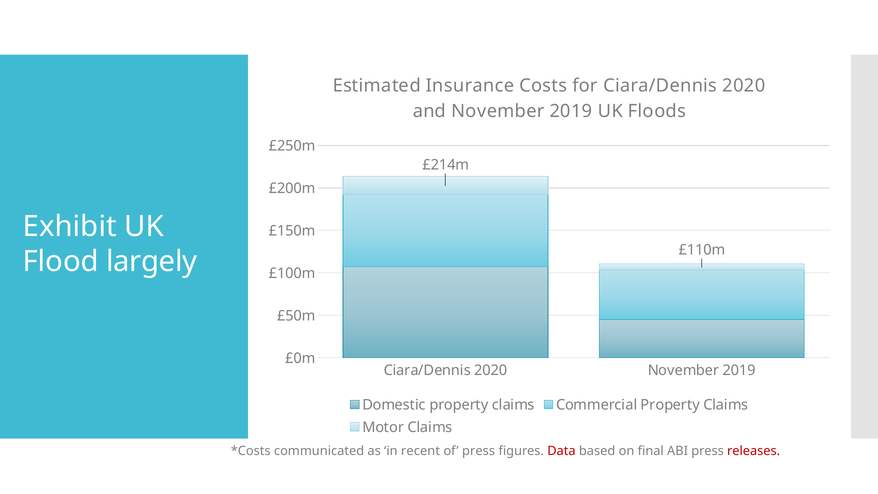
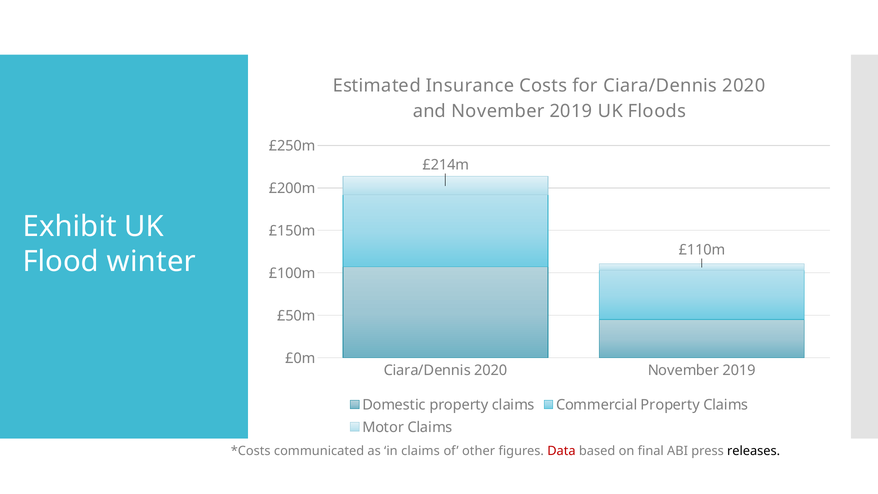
largely: largely -> winter (151, 262)
in recent: recent -> claims (421, 451)
of press: press -> other (479, 451)
releases colour: red -> black (754, 451)
